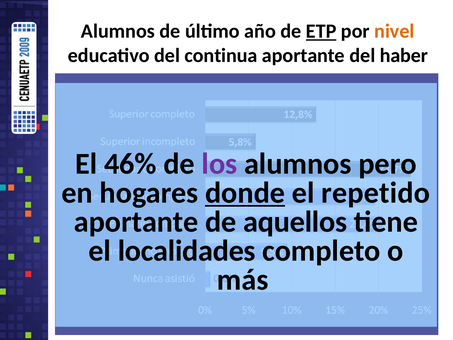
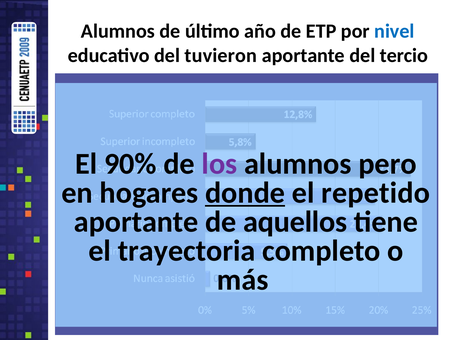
ETP underline: present -> none (321, 31)
nivel colour: orange -> blue (394, 31)
continua: continua -> tuvieron (221, 55)
haber: haber -> tercio (404, 55)
46%: 46% -> 90% (130, 164)
localidades: localidades -> trayectoria (187, 251)
